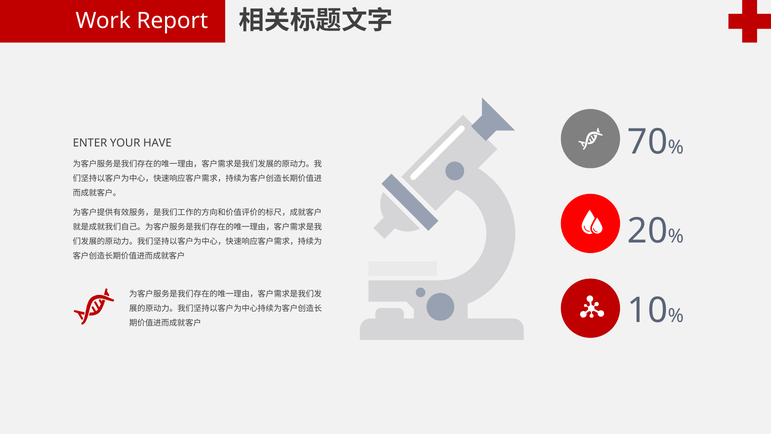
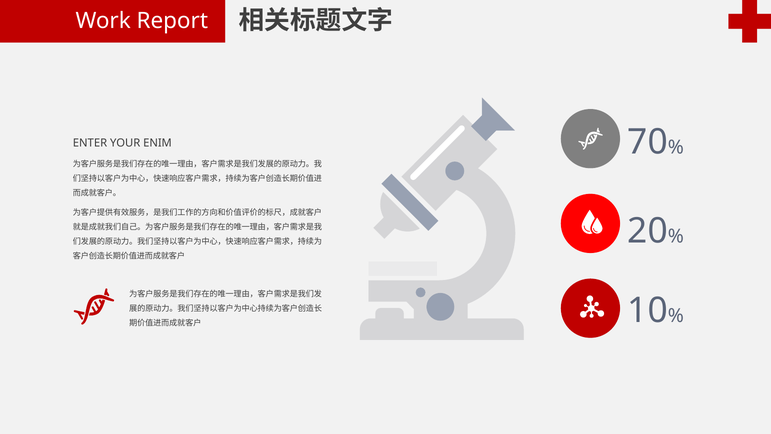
HAVE: HAVE -> ENIM (158, 143)
